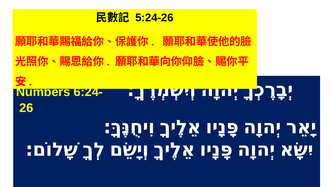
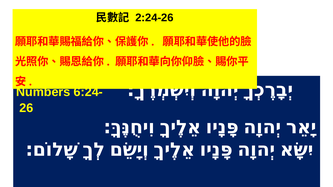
5:24-26: 5:24-26 -> 2:24-26 (154, 18)
